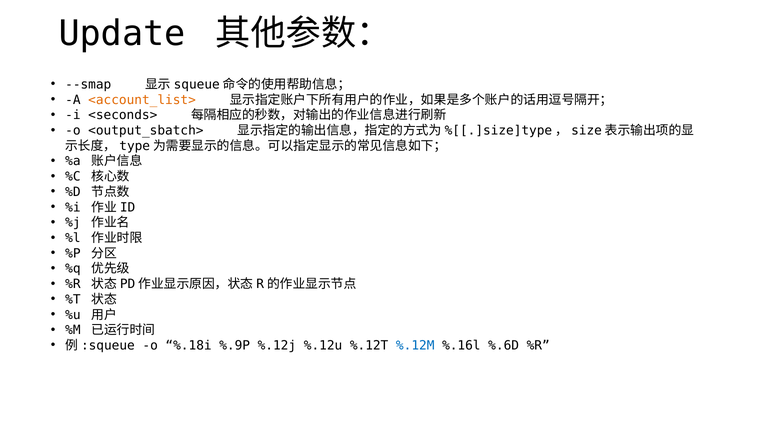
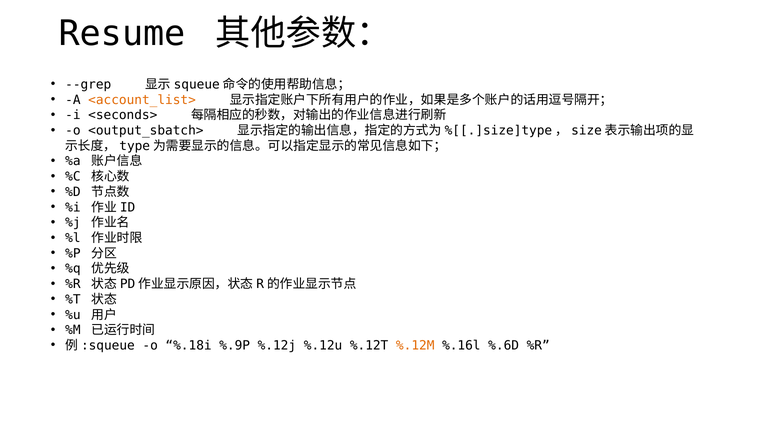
Update: Update -> Resume (122, 34)
--smap: --smap -> --grep (88, 85)
%.12M colour: blue -> orange (415, 346)
